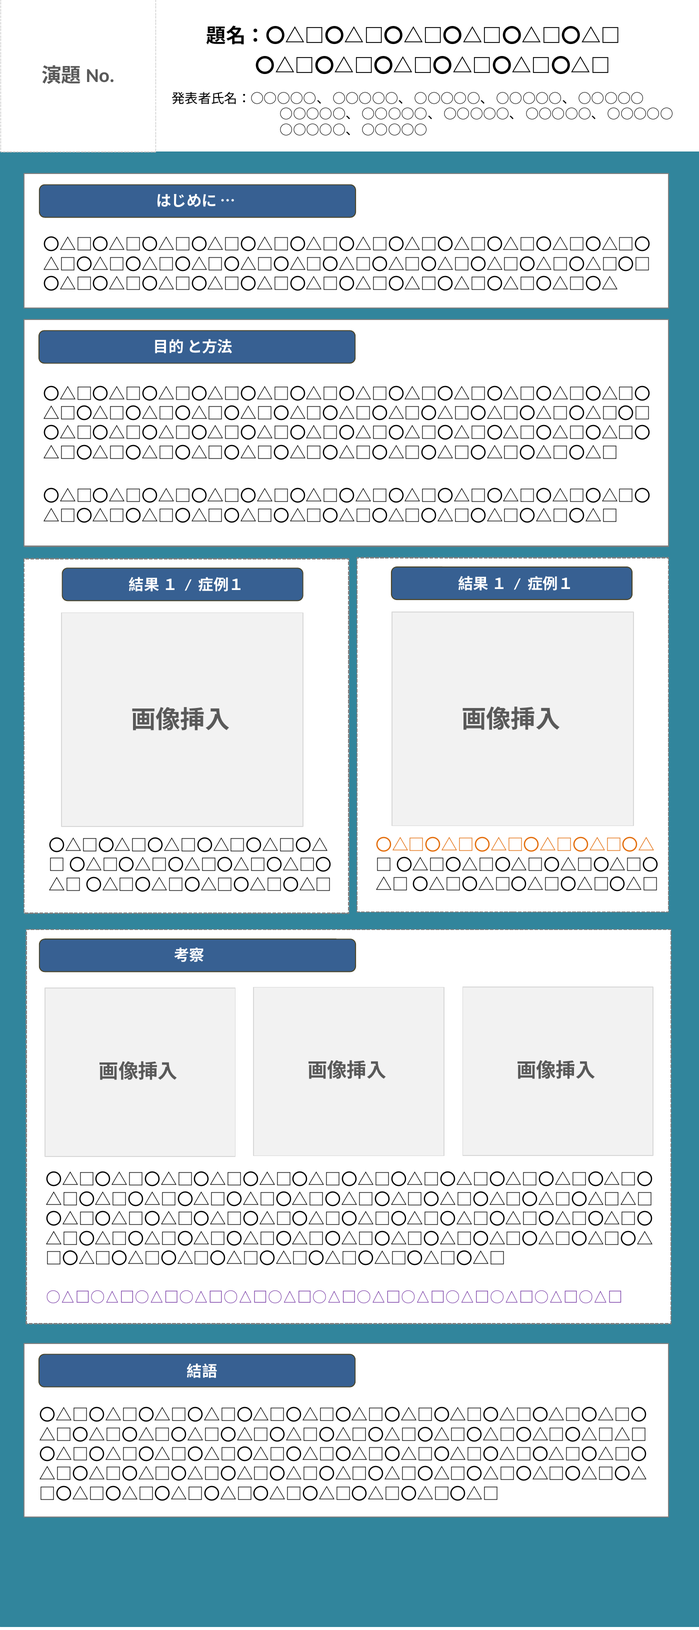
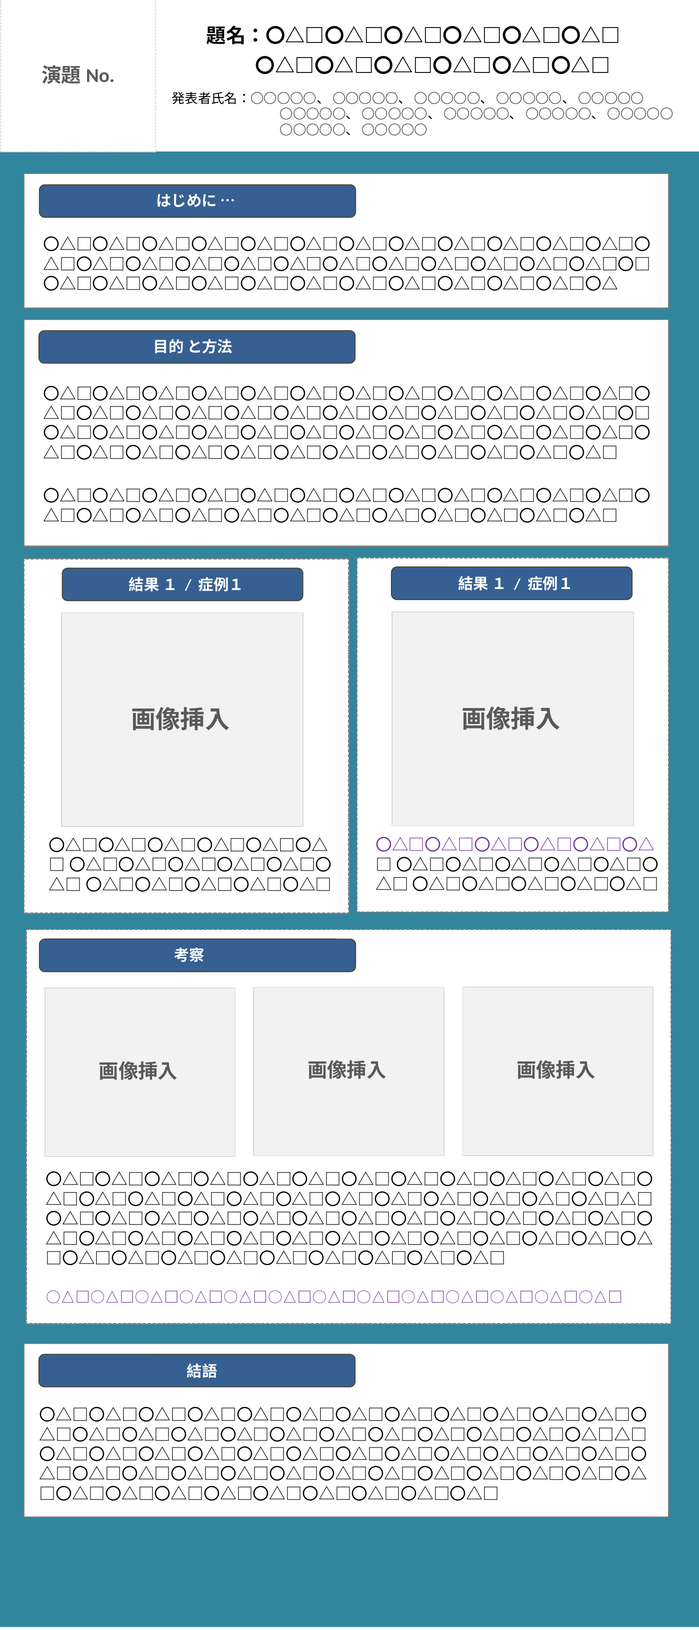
〇△□〇△□〇△□〇△□〇△□〇△ colour: orange -> purple (515, 846)
